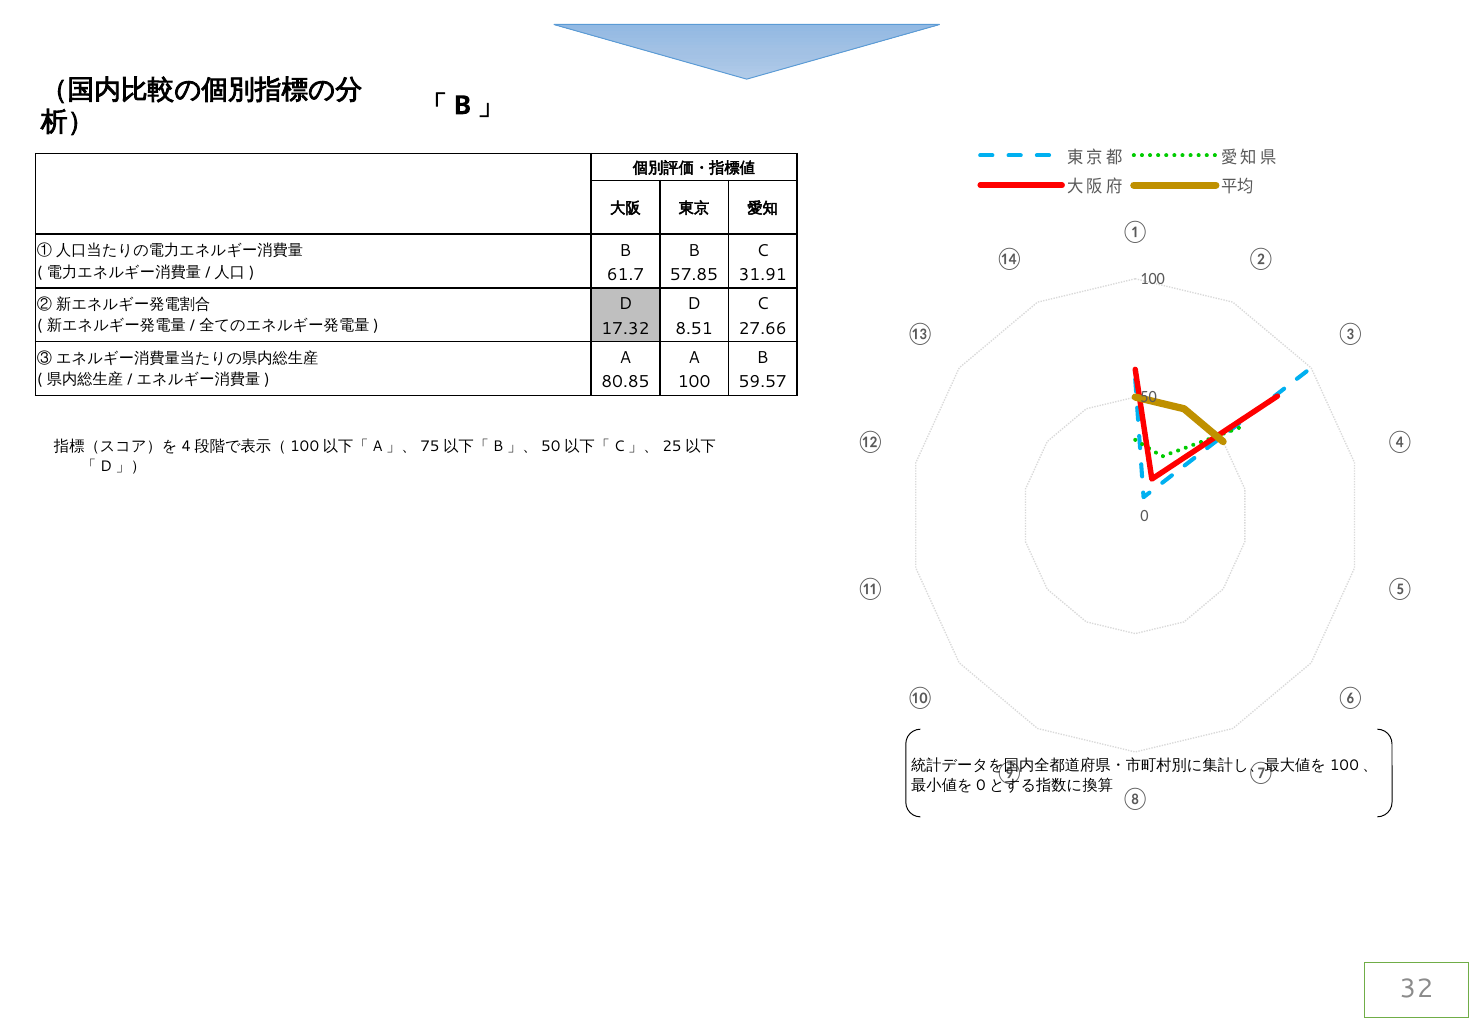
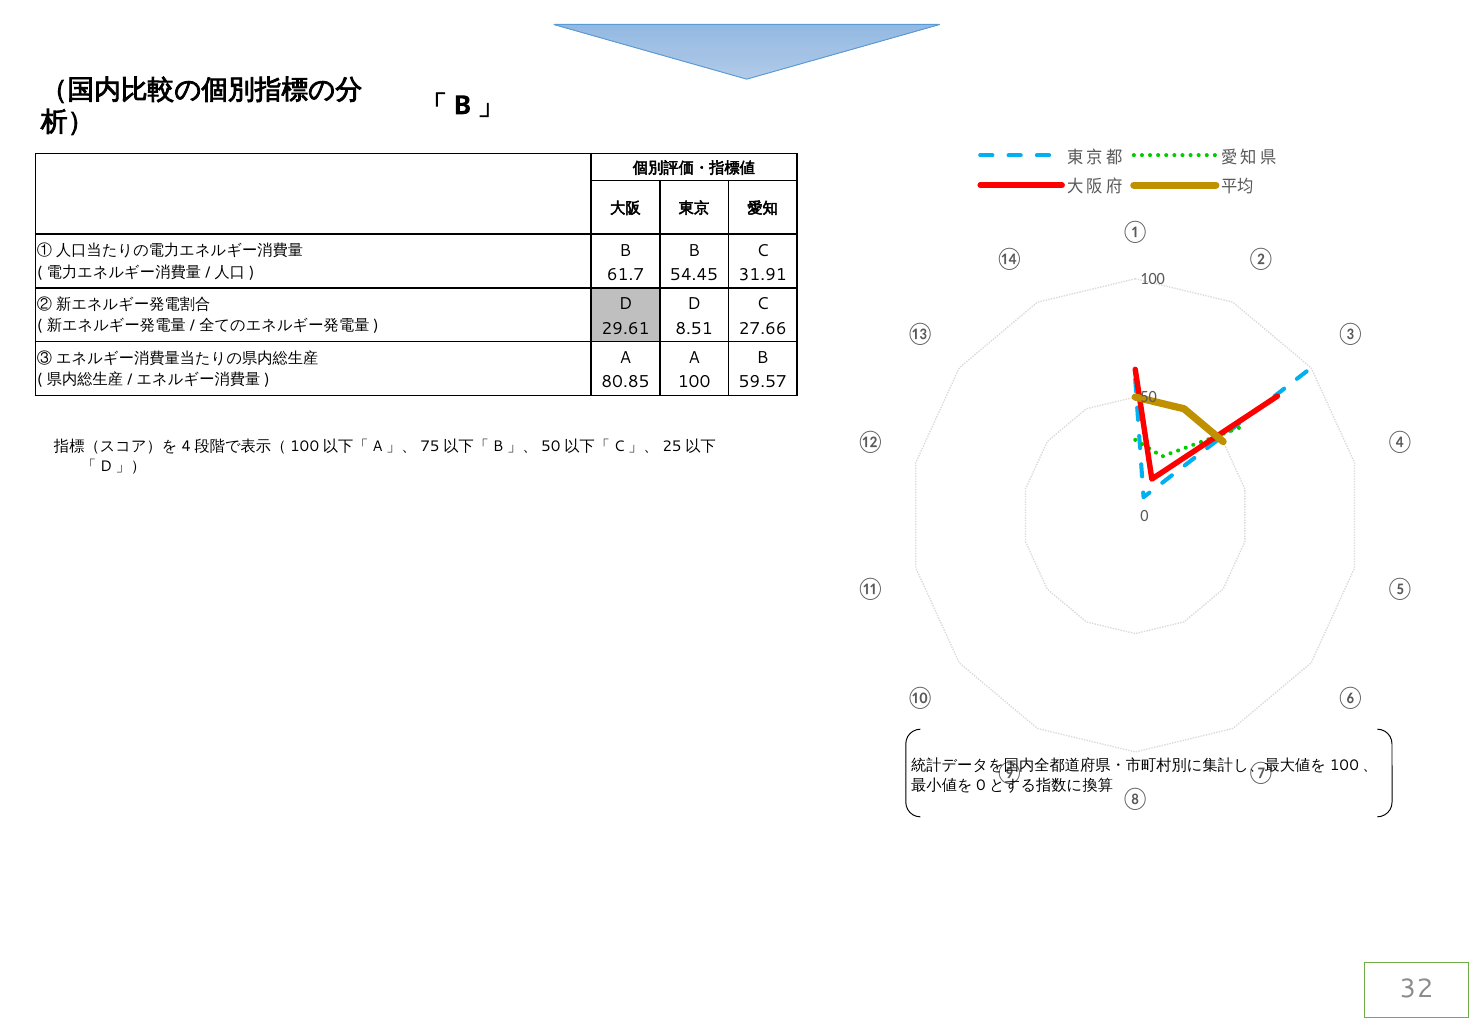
57.85: 57.85 -> 54.45 (694, 275)
17.32: 17.32 -> 29.61 (625, 329)
